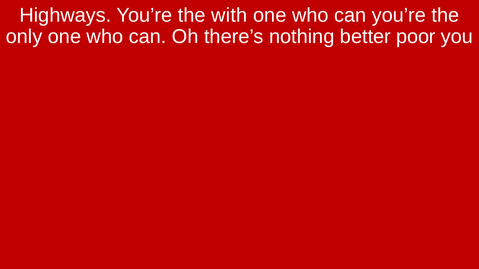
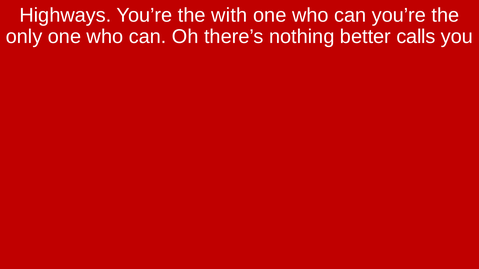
poor: poor -> calls (416, 37)
